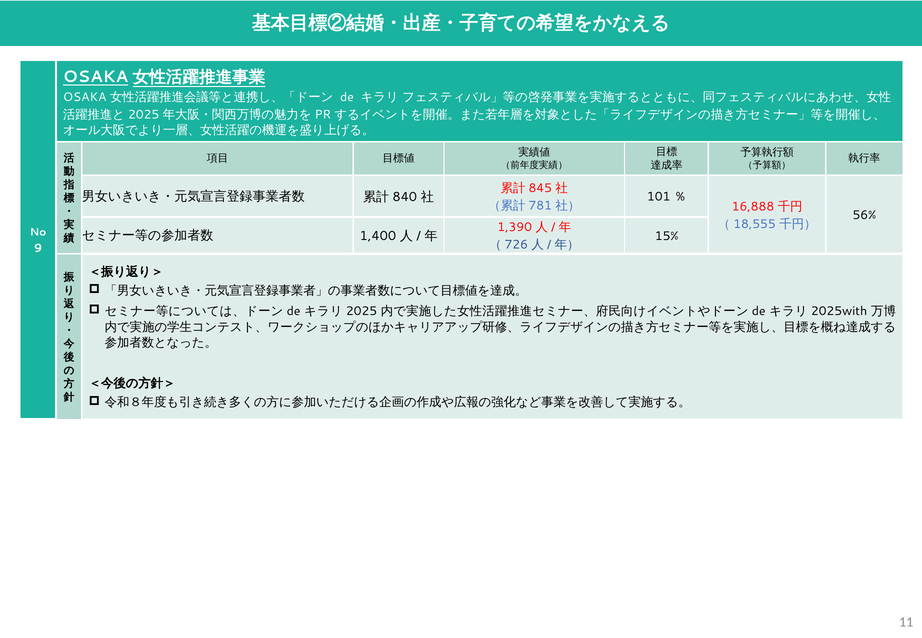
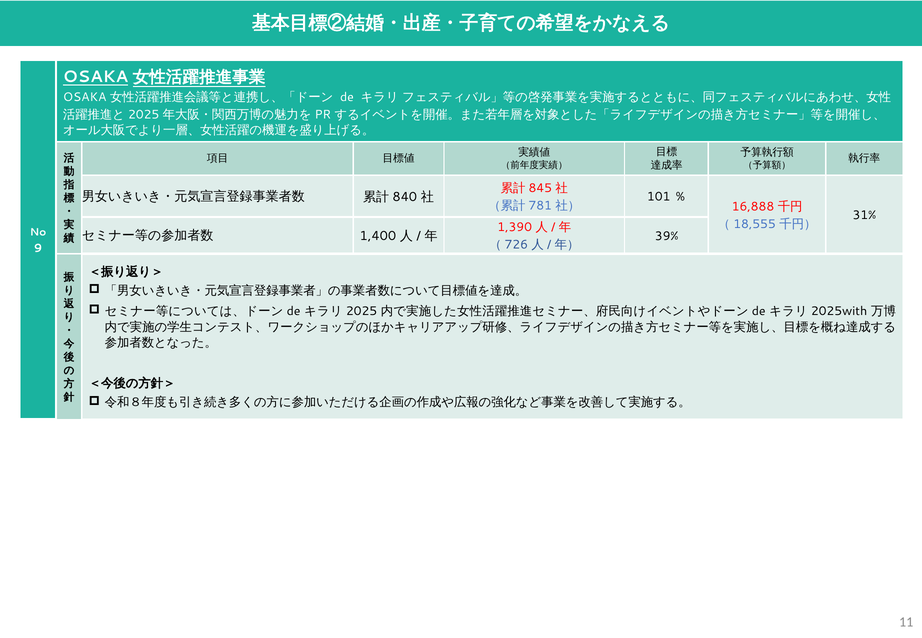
56%: 56% -> 31% (864, 215)
15%: 15% -> 39% (667, 236)
